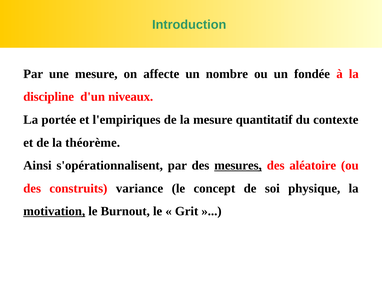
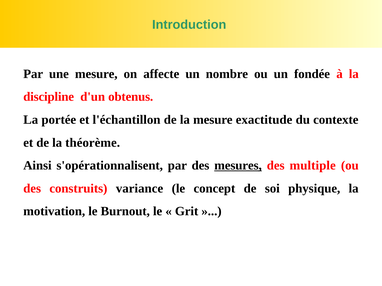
niveaux: niveaux -> obtenus (131, 97)
l'empiriques: l'empiriques -> l'échantillon (127, 120)
quantitatif: quantitatif -> exactitude (264, 120)
aléatoire: aléatoire -> multiple (313, 166)
motivation underline: present -> none (54, 212)
